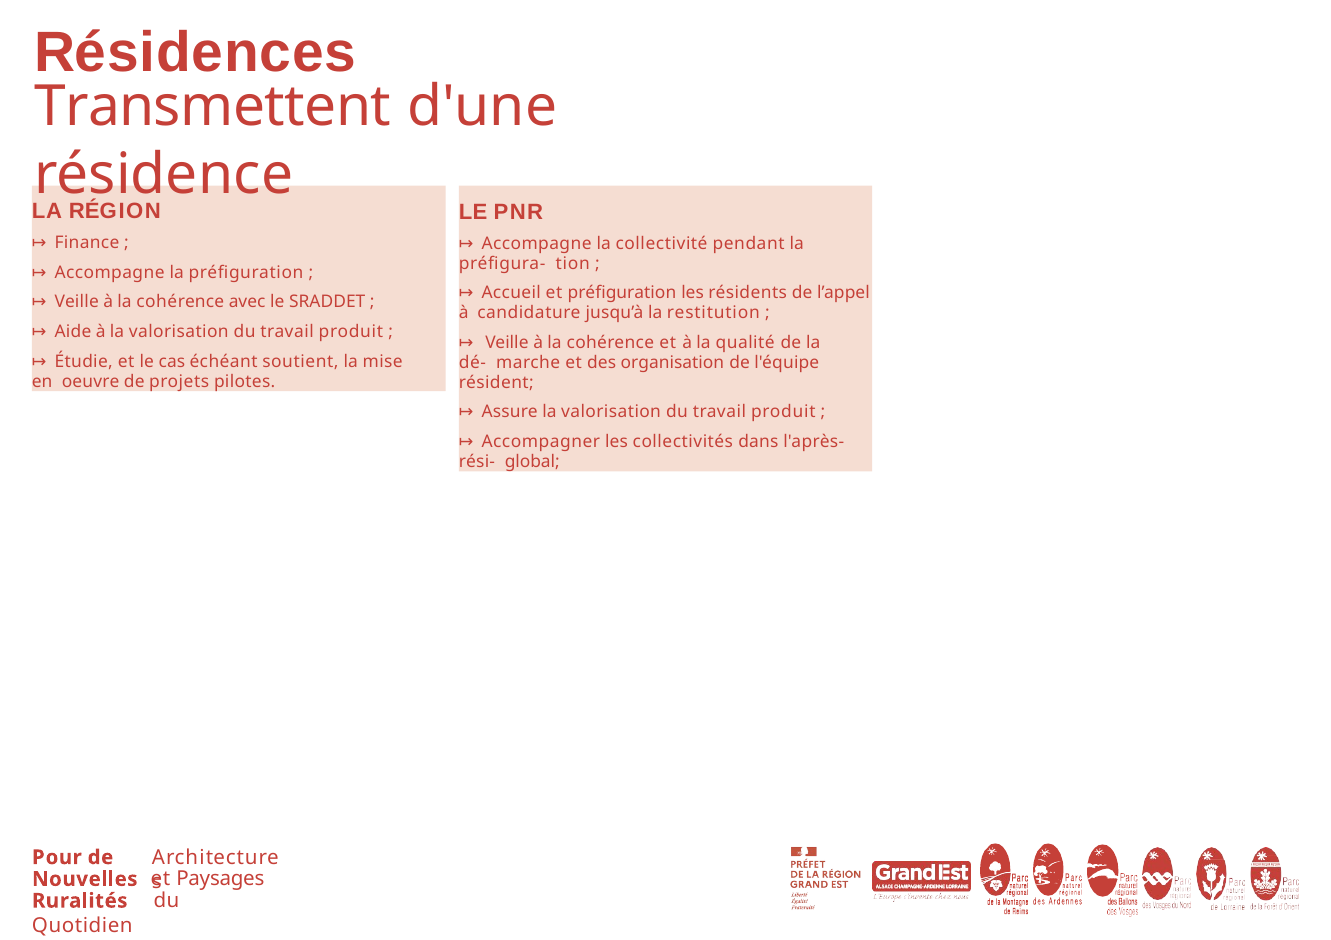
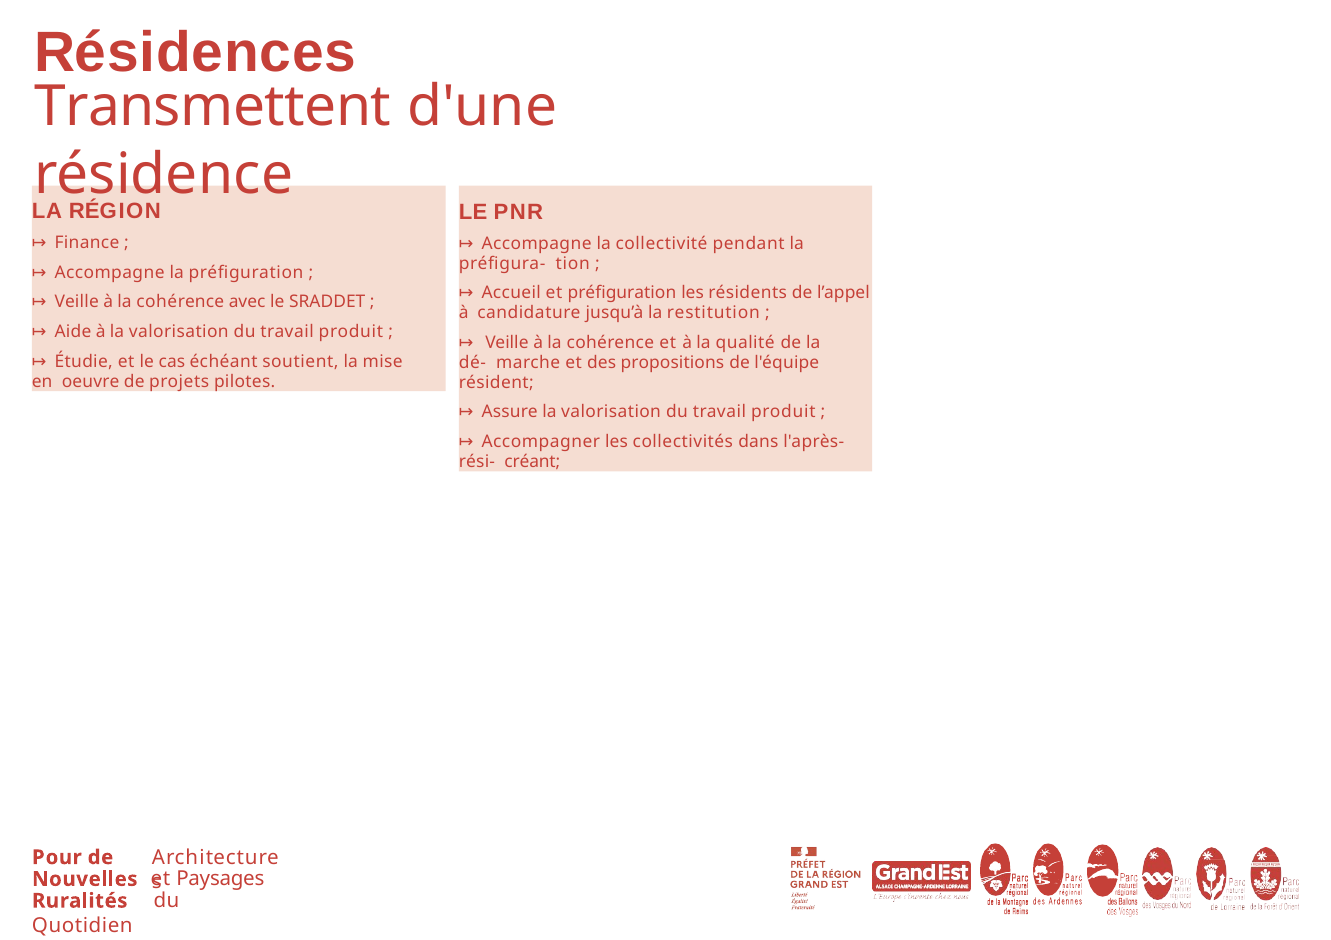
organisation: organisation -> propositions (672, 363)
global: global -> créant (532, 462)
